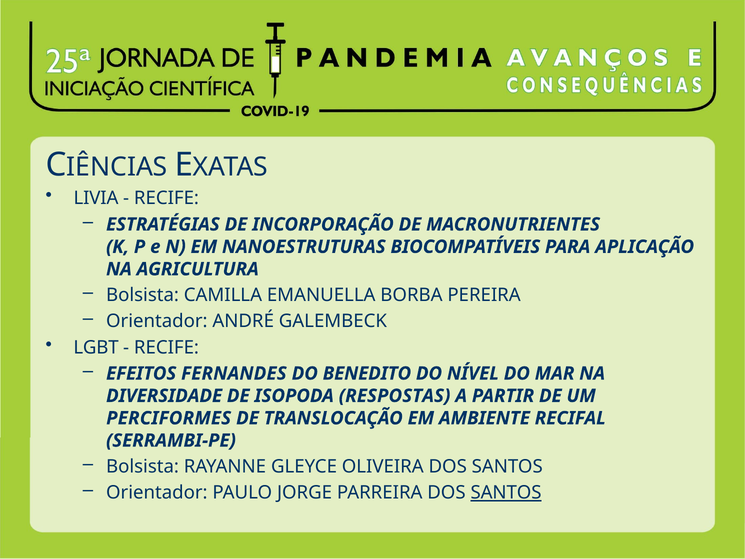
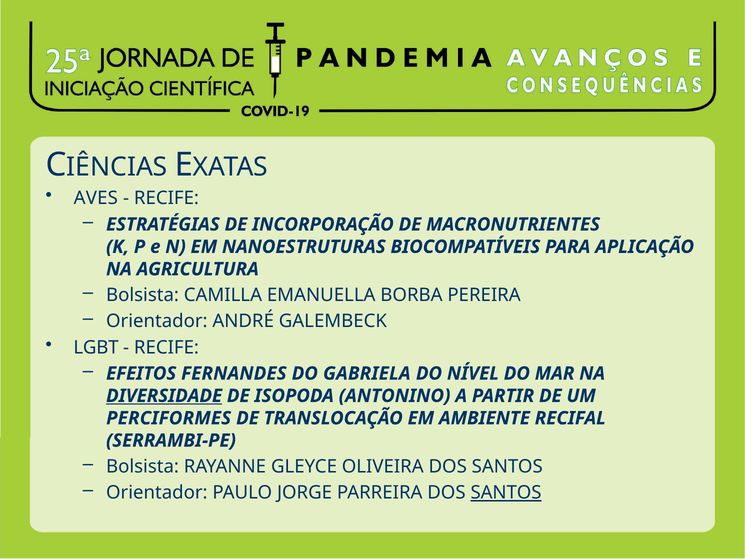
LIVIA: LIVIA -> AVES (96, 198)
BENEDITO: BENEDITO -> GABRIELA (367, 373)
DIVERSIDADE underline: none -> present (164, 396)
RESPOSTAS: RESPOSTAS -> ANTONINO (395, 396)
